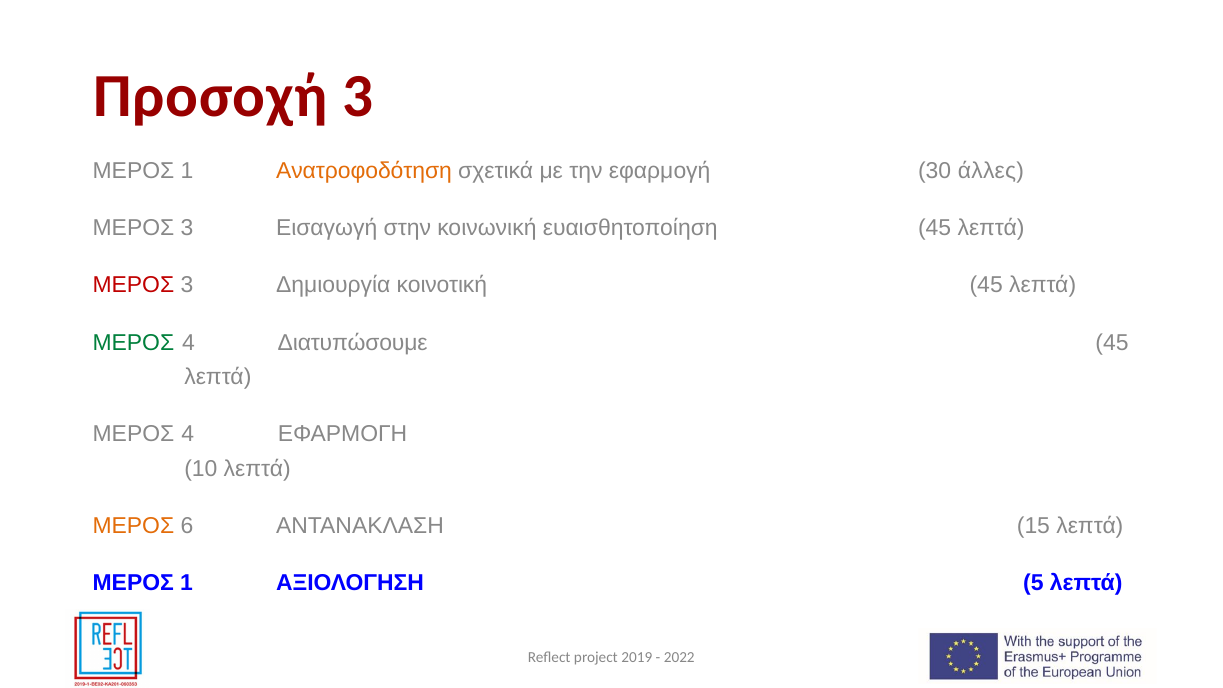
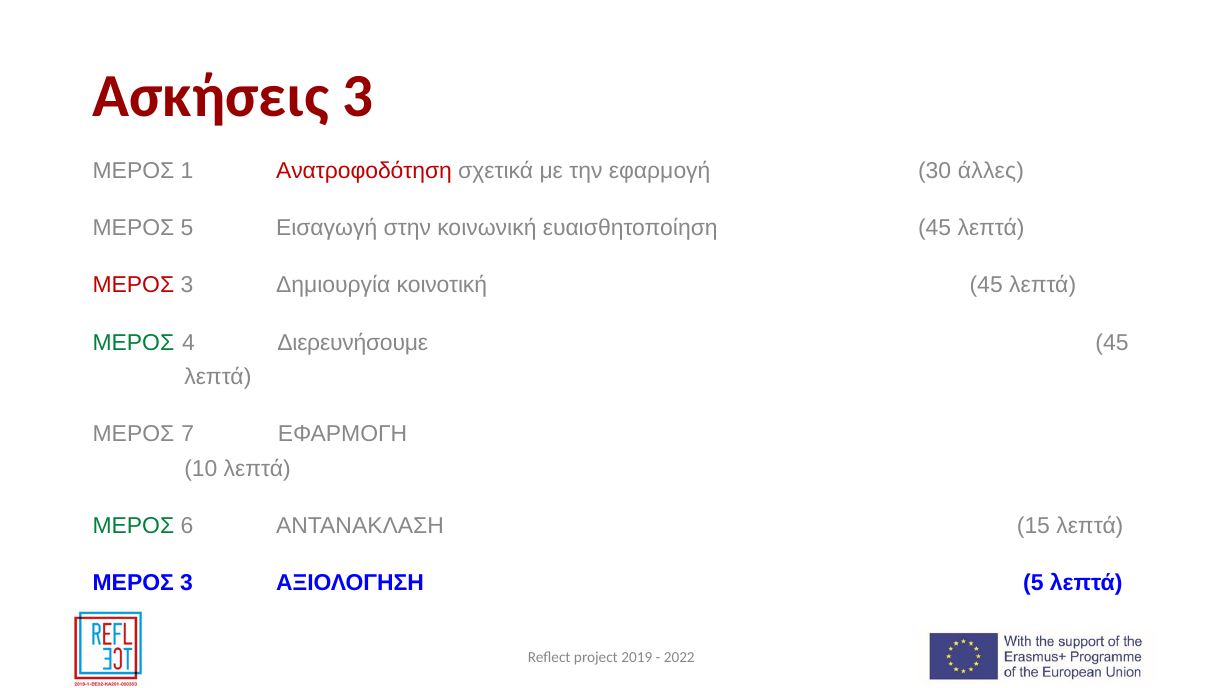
Προσοχή: Προσοχή -> Ασκήσεις (211, 96)
Ανατροφοδότηση colour: orange -> red (364, 171)
3: 3 -> 5 (187, 228)
Διατυπώσουμε: Διατυπώσουμε -> Διερευνήσουμε (353, 343)
4: 4 -> 7 (188, 434)
ΜΕΡΟΣ colour: orange -> green (133, 526)
1: 1 -> 3 (187, 583)
